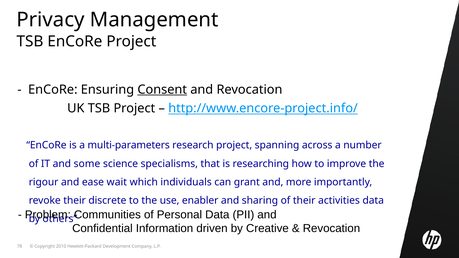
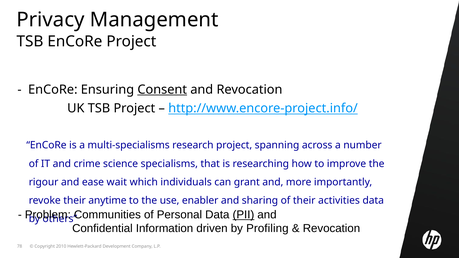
multi-parameters: multi-parameters -> multi-specialisms (129, 145)
some: some -> crime (87, 164)
discrete: discrete -> anytime (107, 201)
PII underline: none -> present (243, 215)
Creative: Creative -> Profiling (267, 229)
